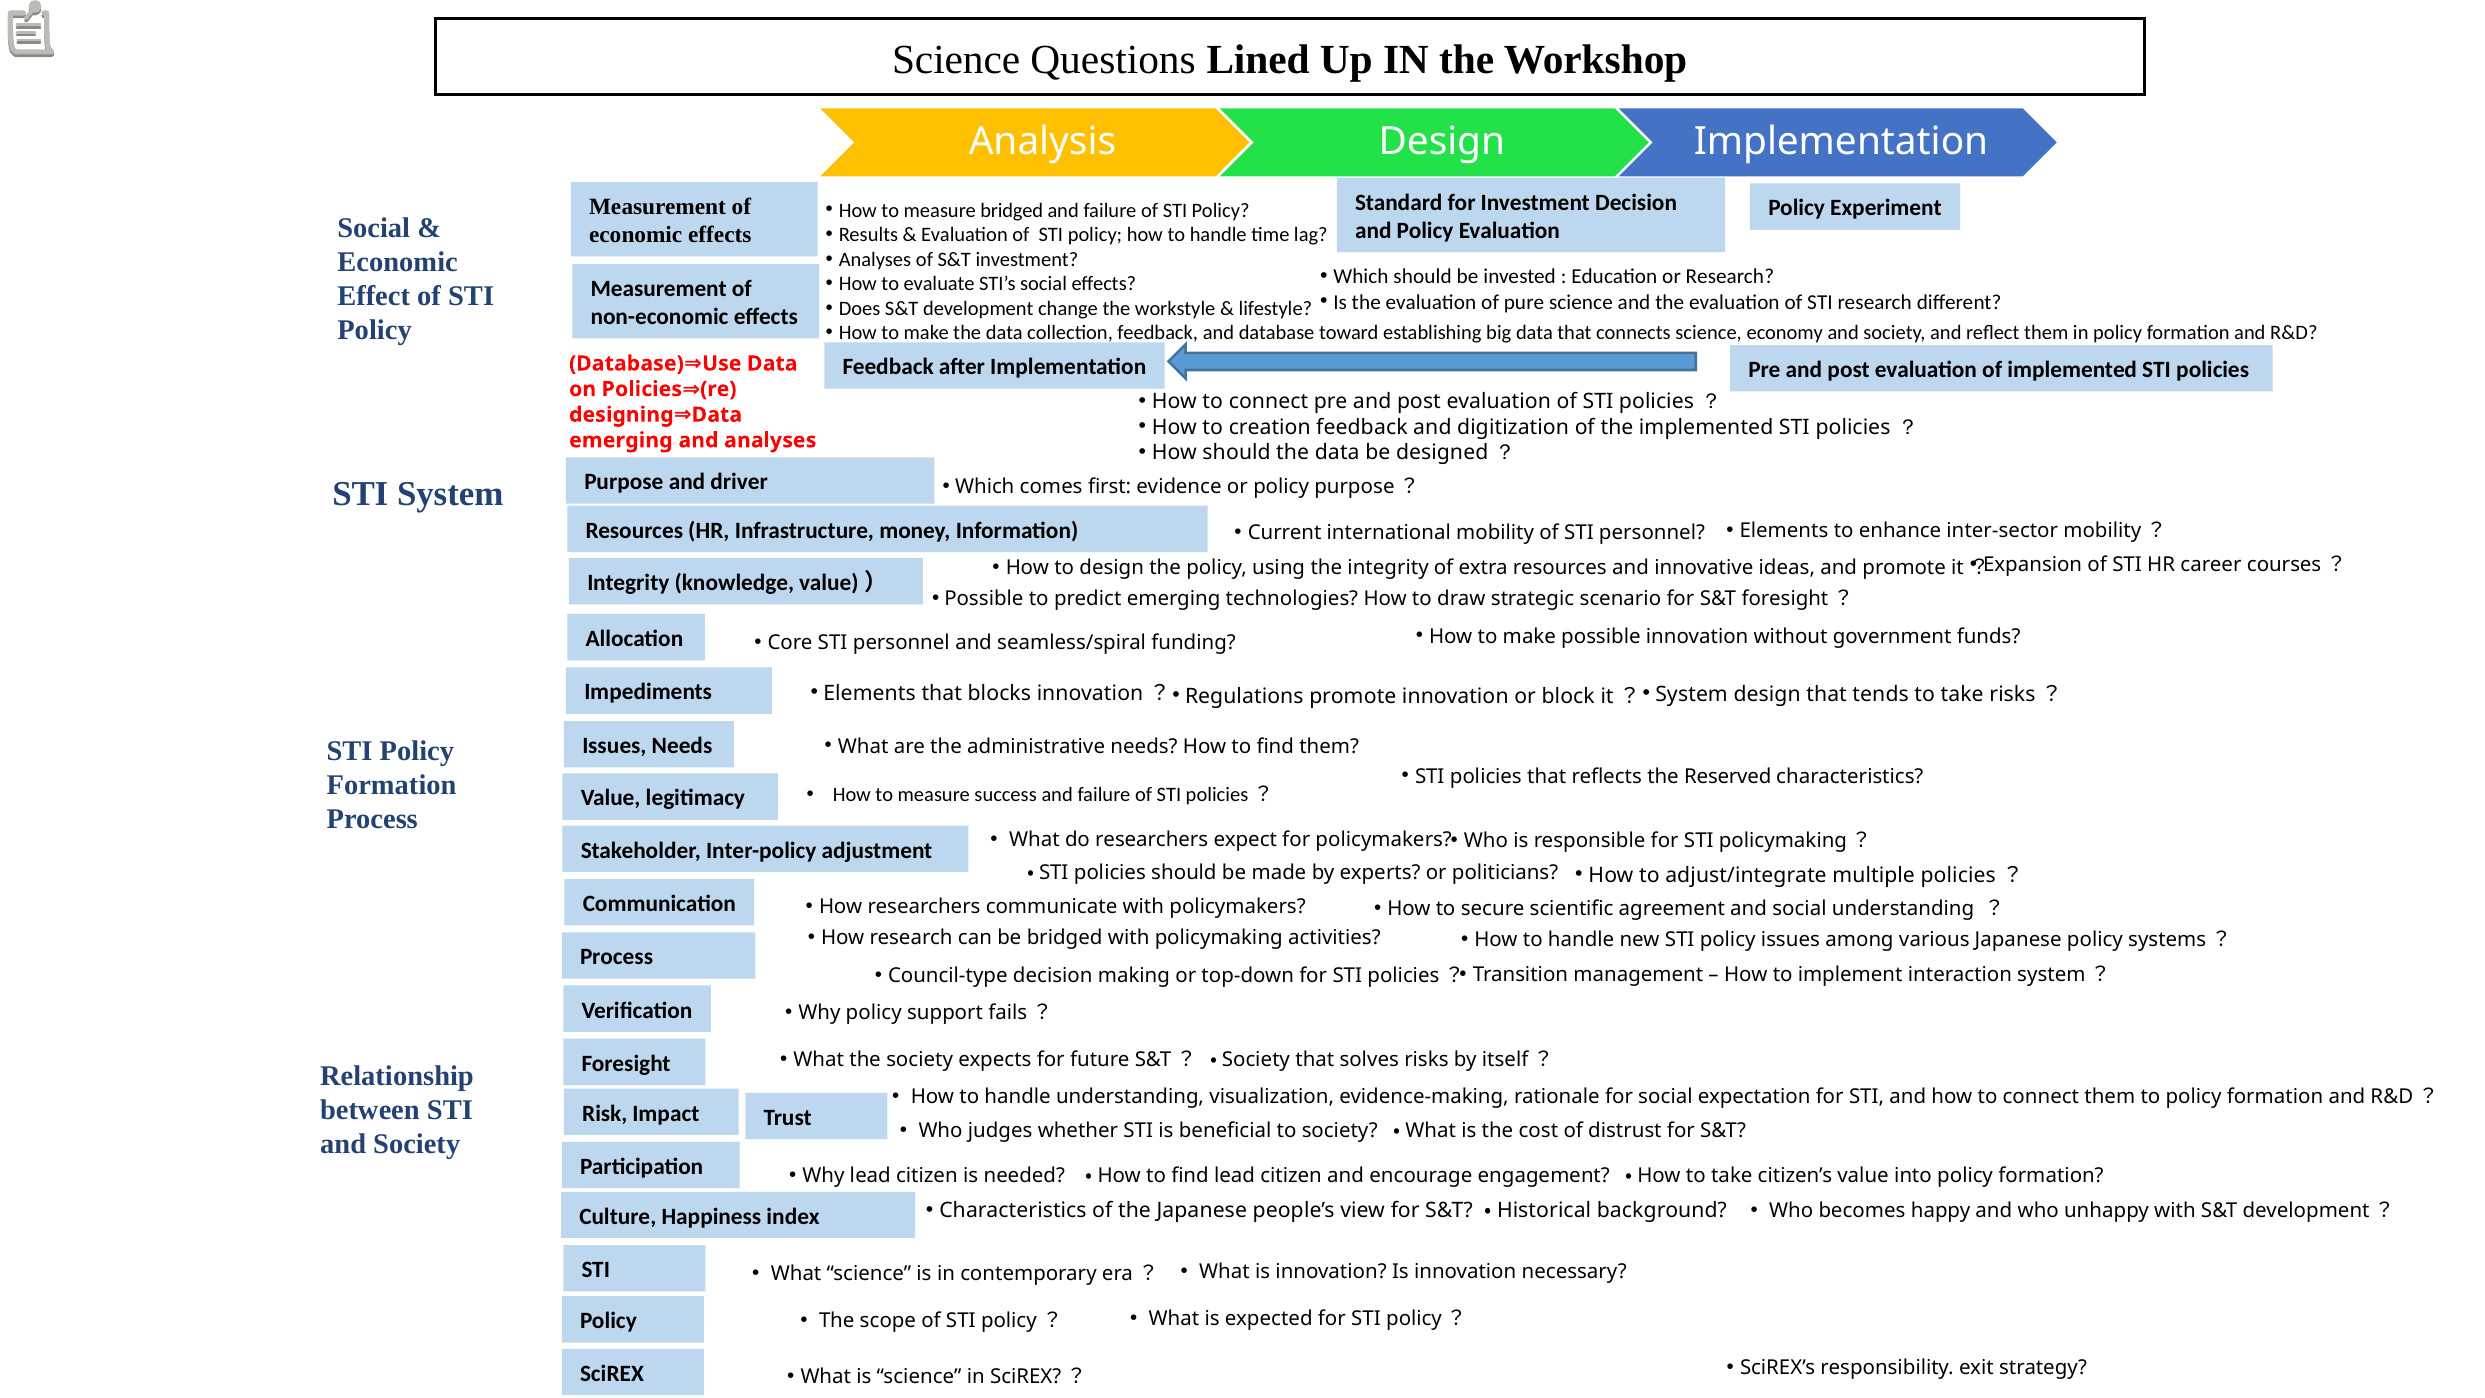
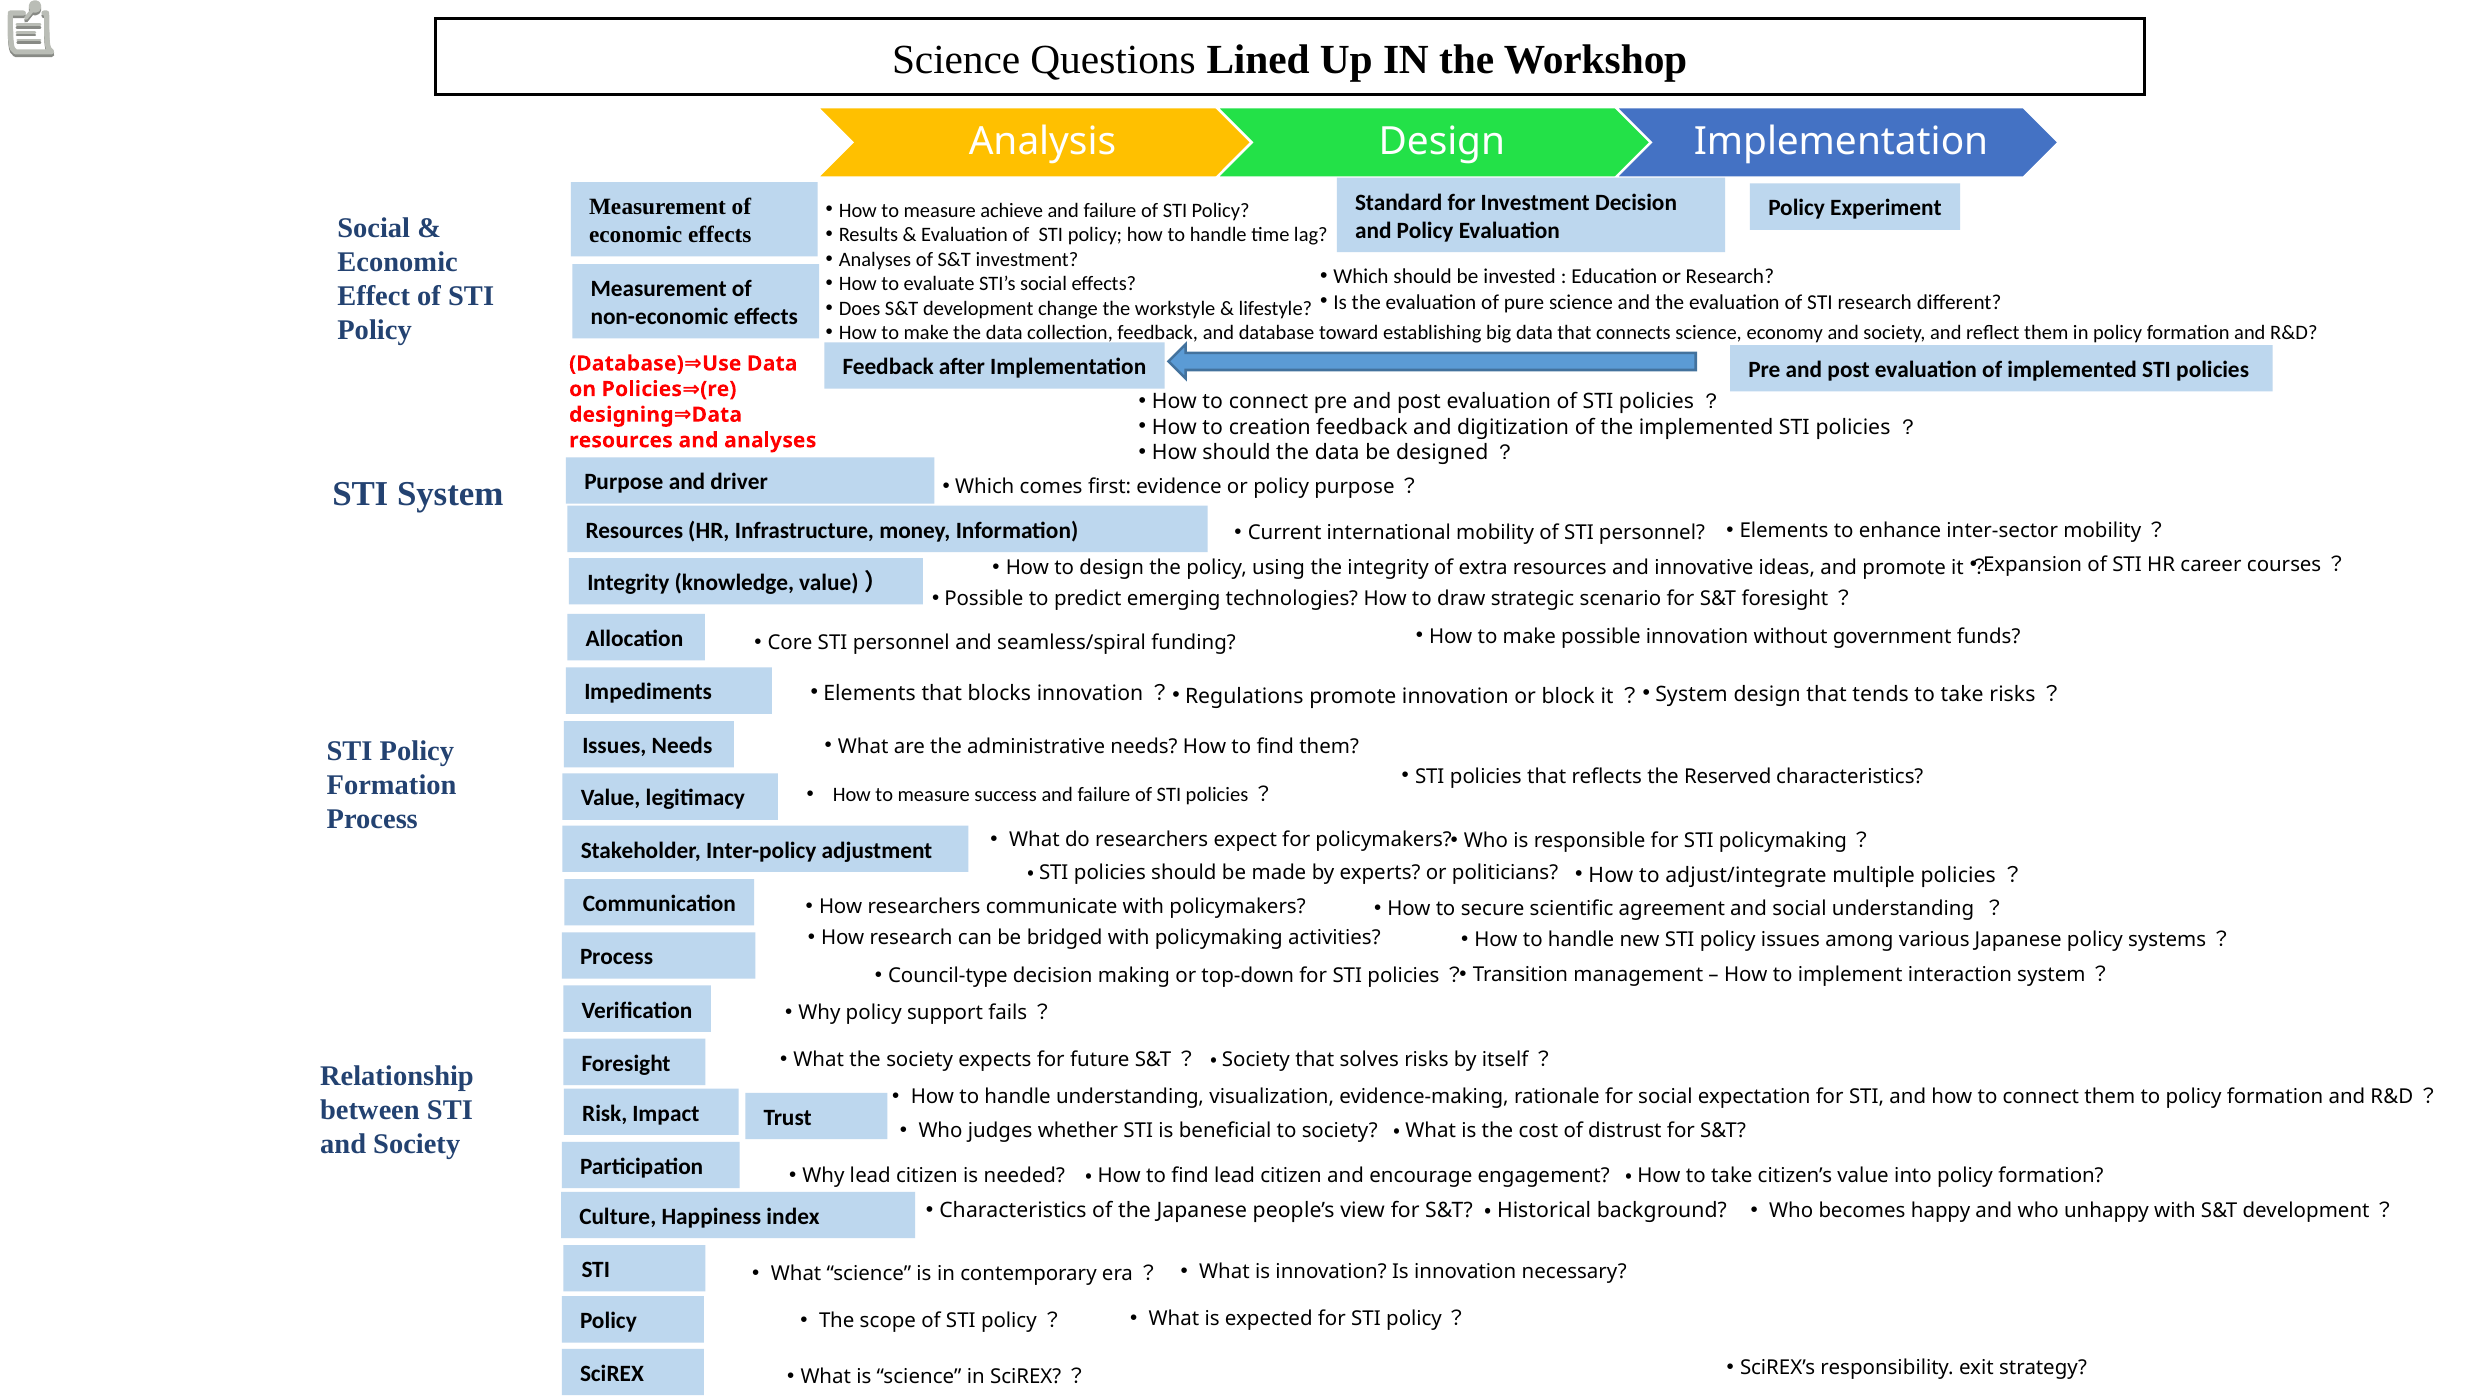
measure bridged: bridged -> achieve (1012, 210)
emerging: emerging -> resources (621, 440)
